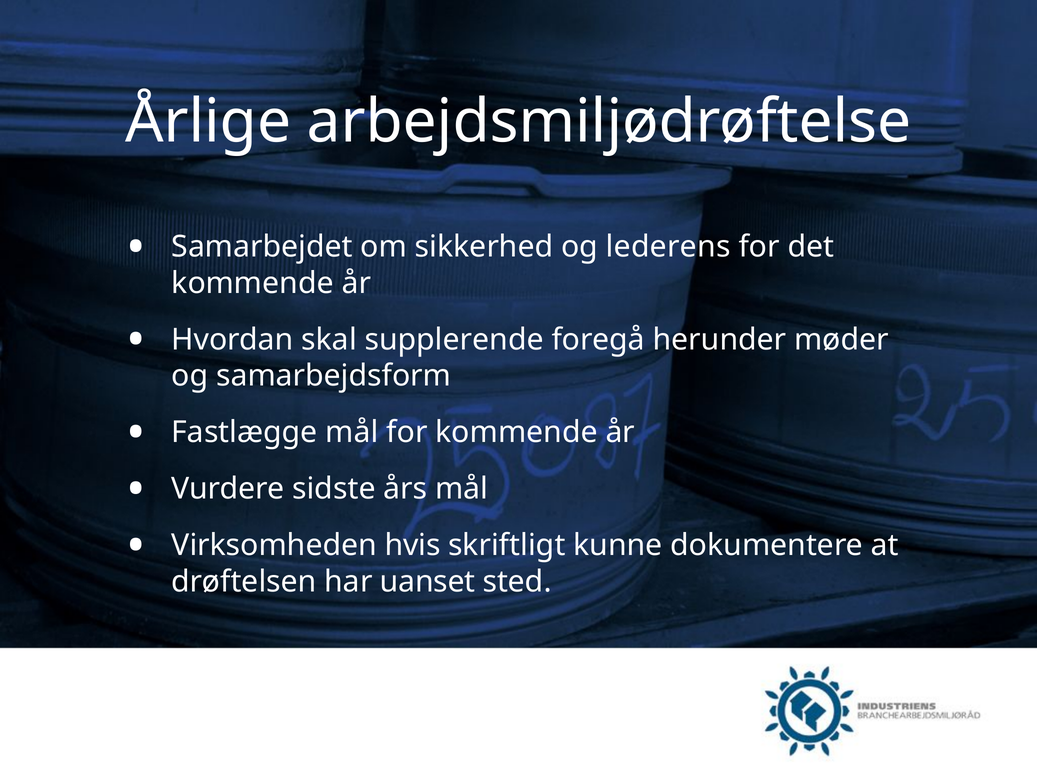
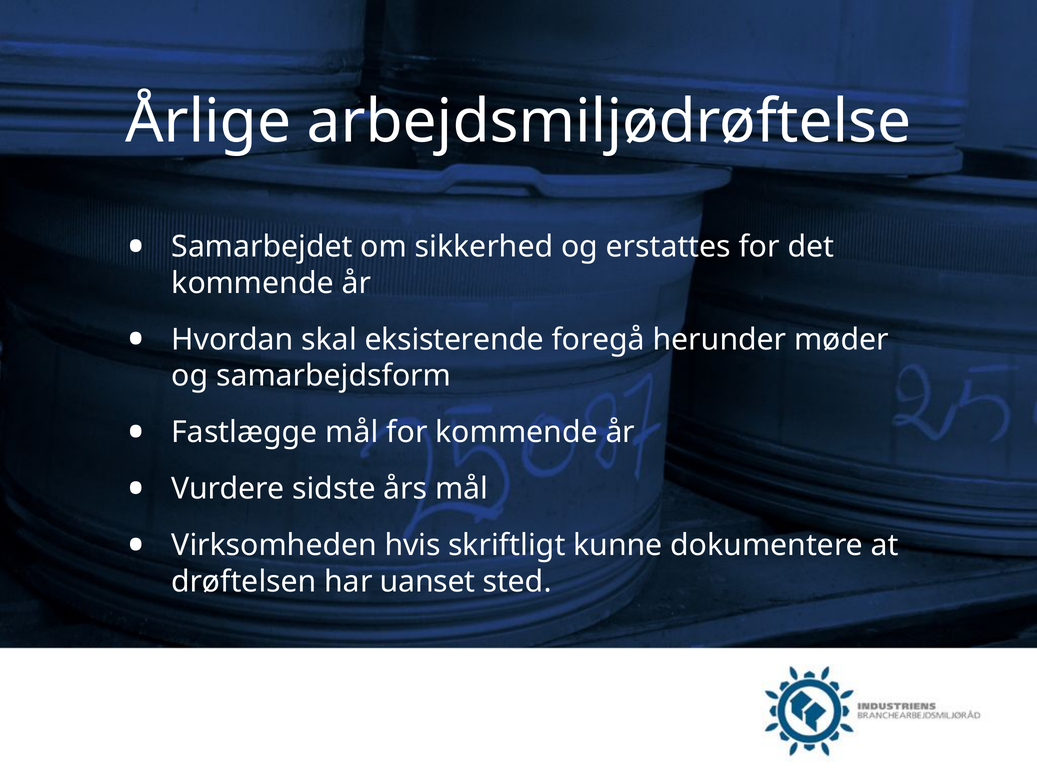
lederens: lederens -> erstattes (668, 247)
supplerende: supplerende -> eksisterende (454, 339)
